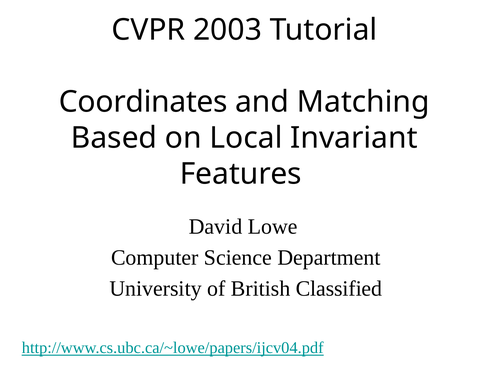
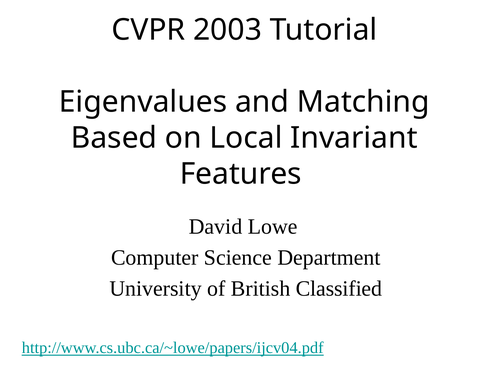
Coordinates: Coordinates -> Eigenvalues (143, 102)
